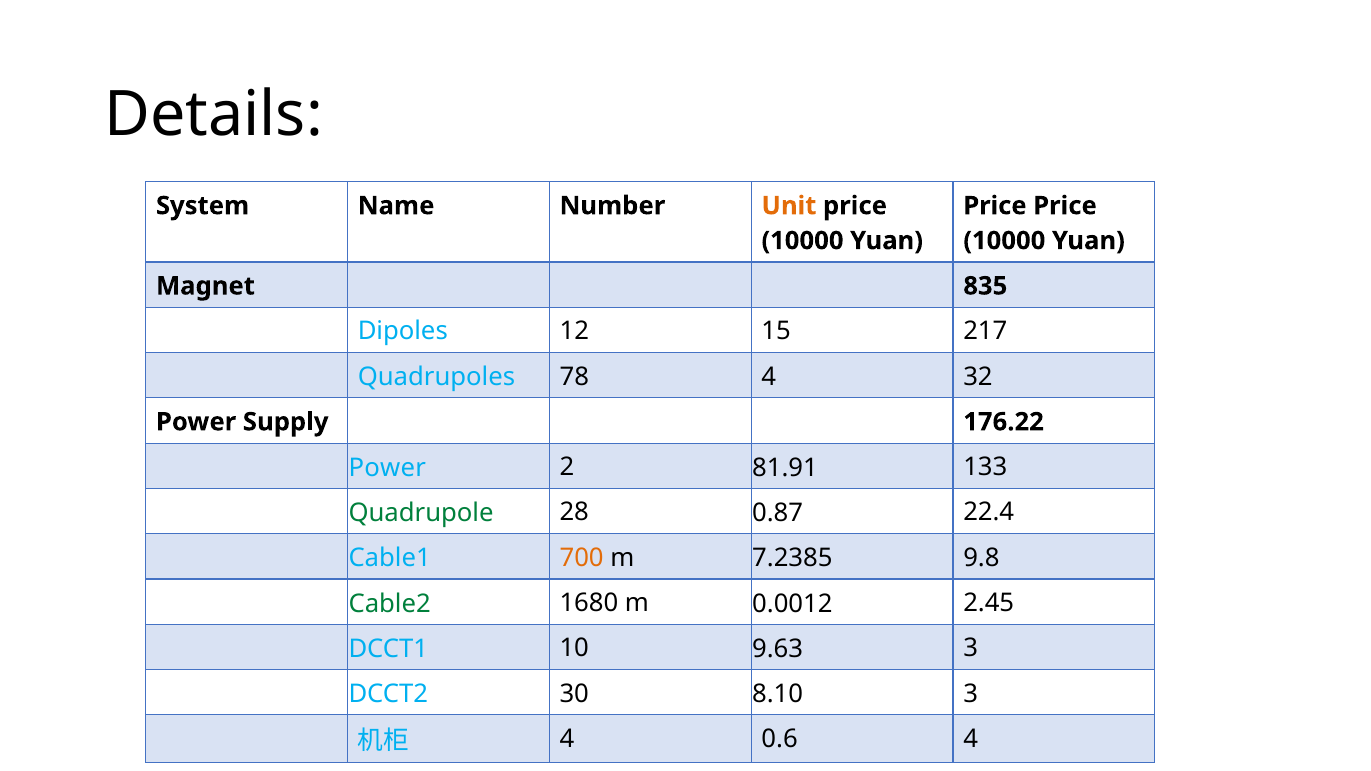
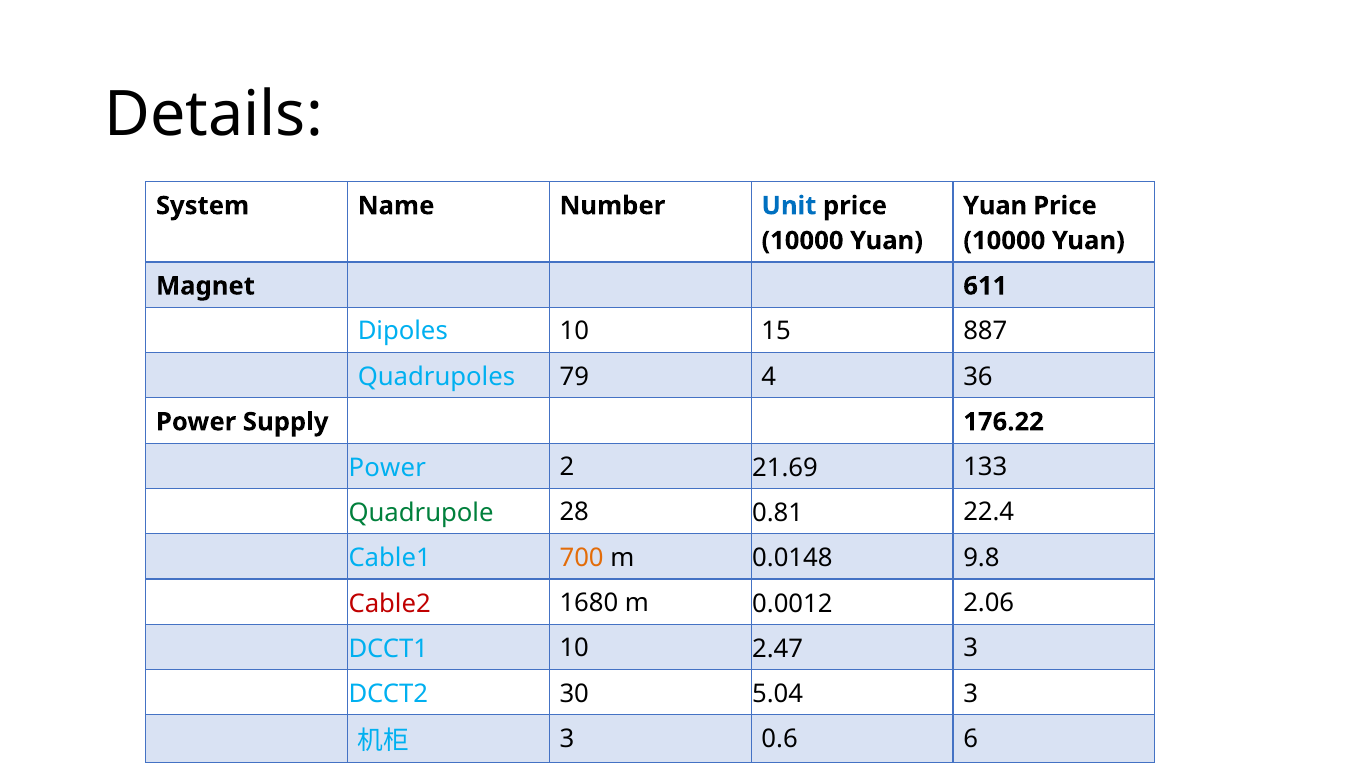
Unit colour: orange -> blue (789, 206)
Price: Price -> Yuan (995, 206)
835: 835 -> 611 (985, 286)
Dipoles 12: 12 -> 10 (574, 331)
217: 217 -> 887 (985, 331)
78: 78 -> 79 (574, 377)
32: 32 -> 36 (978, 377)
81.91: 81.91 -> 21.69 (785, 468)
0.87: 0.87 -> 0.81 (778, 513)
7.2385: 7.2385 -> 0.0148 (792, 558)
Cable2 colour: green -> red (390, 604)
2.45: 2.45 -> 2.06 (989, 603)
9.63: 9.63 -> 2.47 (778, 649)
8.10: 8.10 -> 5.04 (778, 694)
4: 4 -> 3 (567, 739)
0.6 4: 4 -> 6 (971, 739)
